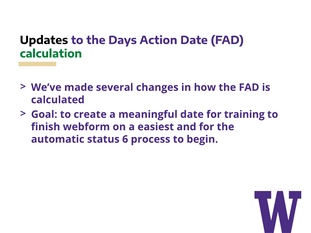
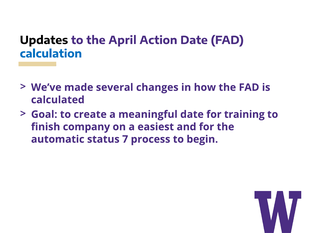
Days: Days -> April (122, 40)
calculation colour: green -> blue (51, 54)
webform: webform -> company (86, 127)
6: 6 -> 7 (125, 139)
